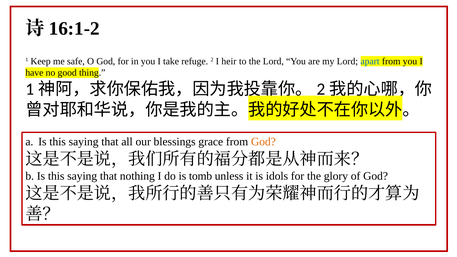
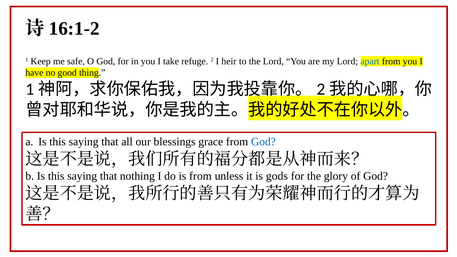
God colour: orange -> blue (263, 142)
is tomb: tomb -> from (200, 176)
idols: idols -> gods (277, 176)
